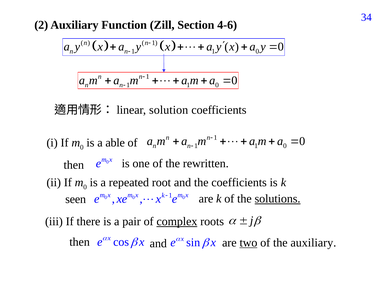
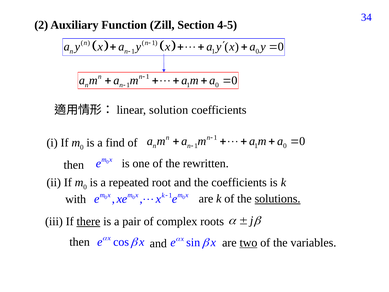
4-6: 4-6 -> 4-5 (227, 25)
able: able -> find (115, 143)
seen: seen -> with (76, 199)
there underline: none -> present (88, 221)
complex underline: present -> none (177, 221)
the auxiliary: auxiliary -> variables (313, 242)
